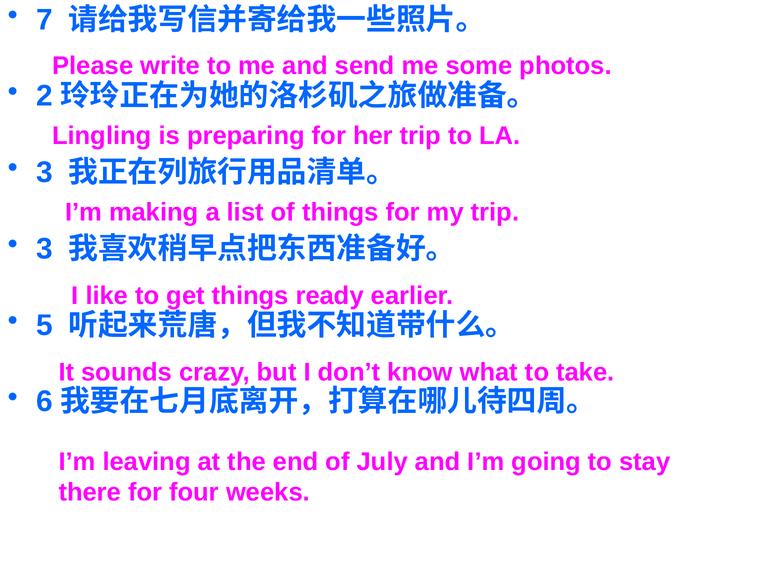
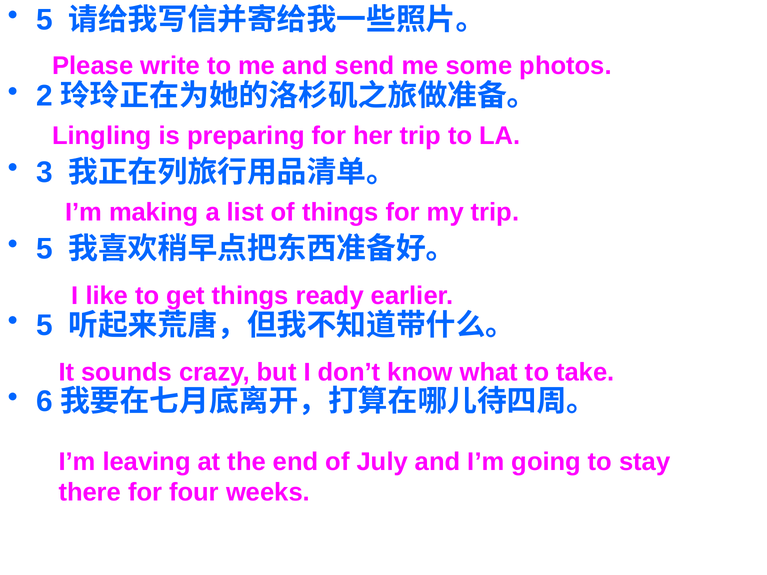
7: 7 -> 5 (45, 20)
3: 3 -> 5 (45, 249)
